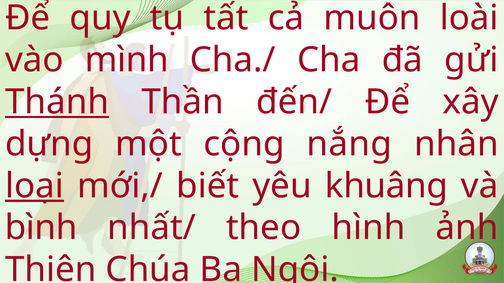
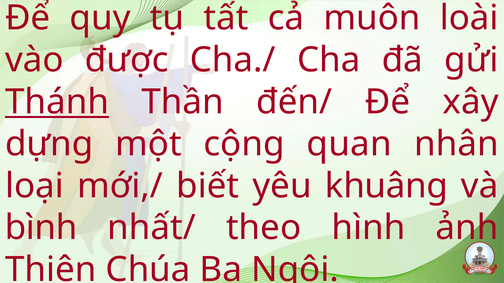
mình: mình -> được (127, 60)
nắng: nắng -> quan (349, 144)
loại underline: present -> none (34, 186)
